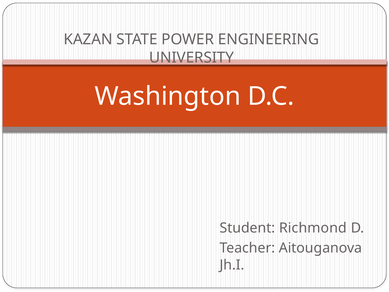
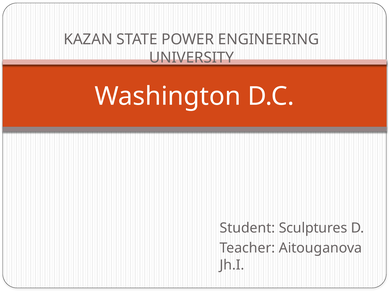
Richmond: Richmond -> Sculptures (313, 228)
